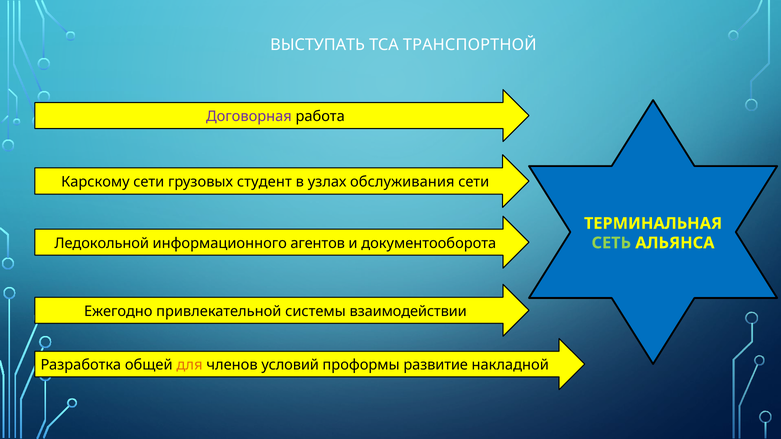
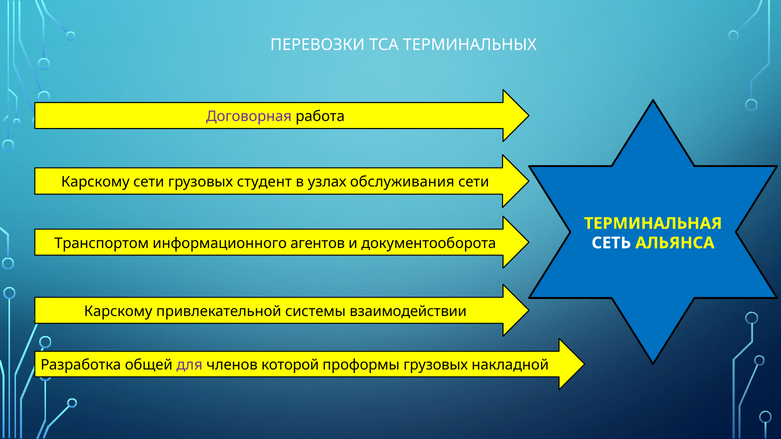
ВЫСТУПАТЬ: ВЫСТУПАТЬ -> ПЕРЕВОЗКИ (318, 45)
ТРАНСПОРТНОЙ: ТРАНСПОРТНОЙ -> ТЕРМИНАЛЬНЫХ (470, 45)
Ледокольной: Ледокольной -> Транспортом (102, 243)
СЕТЬ colour: light green -> white (611, 243)
Ежегодно: Ежегодно -> Карскому (118, 312)
для colour: orange -> purple (190, 365)
условий: условий -> которой (290, 365)
проформы развитие: развитие -> грузовых (436, 365)
